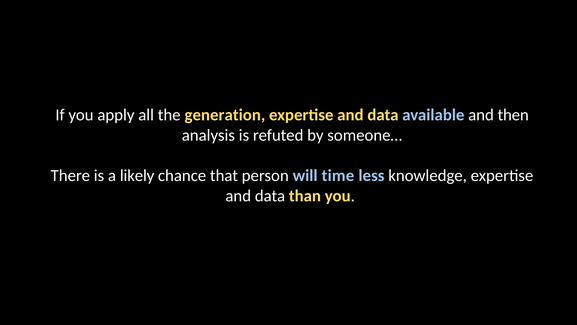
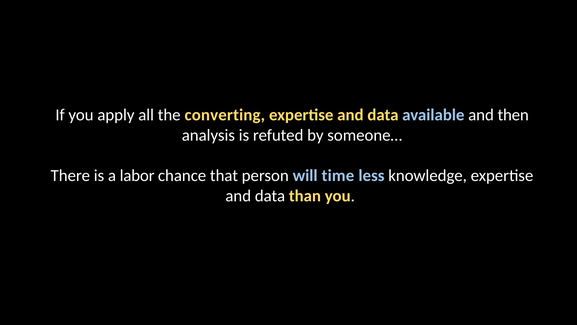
generation: generation -> converting (225, 115)
likely: likely -> labor (137, 175)
